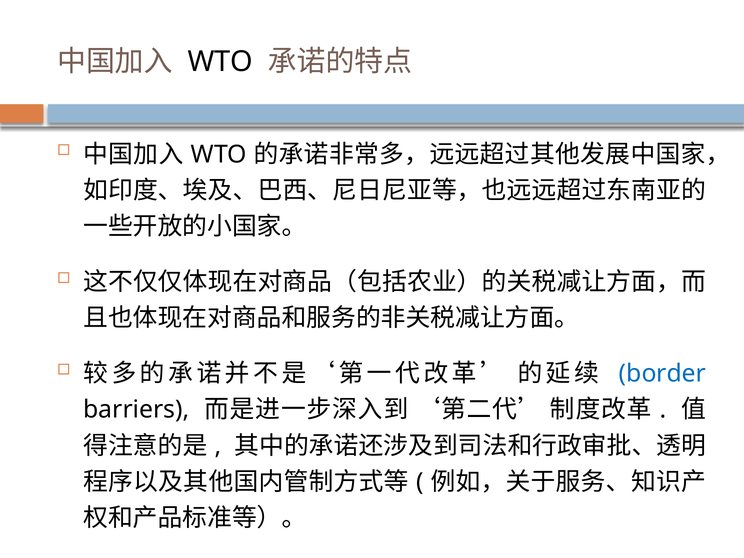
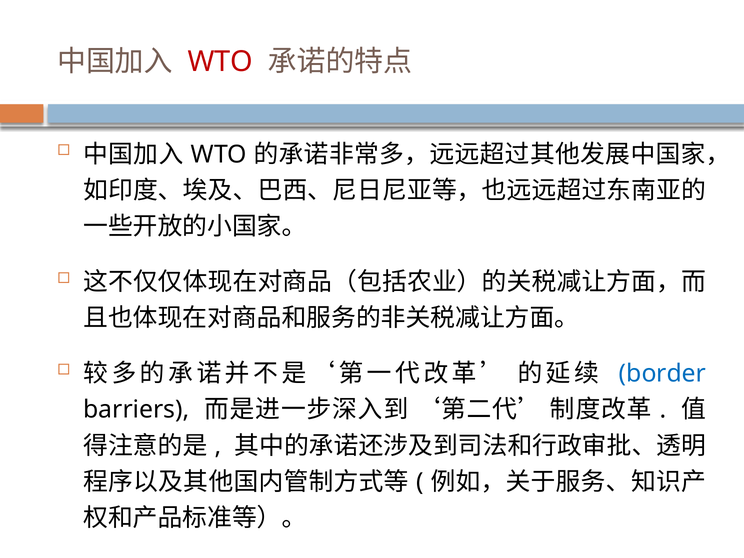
WTO colour: black -> red (220, 62)
